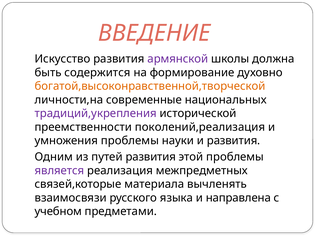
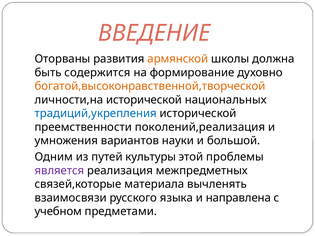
Искусство: Искусство -> Оторваны (62, 59)
армянской colour: purple -> orange (178, 59)
личности,на современные: современные -> исторической (144, 100)
традиций,укрепления colour: purple -> blue (96, 114)
умножения проблемы: проблемы -> вариантов (130, 141)
и развития: развития -> большой (234, 141)
путей развития: развития -> культуры (151, 157)
